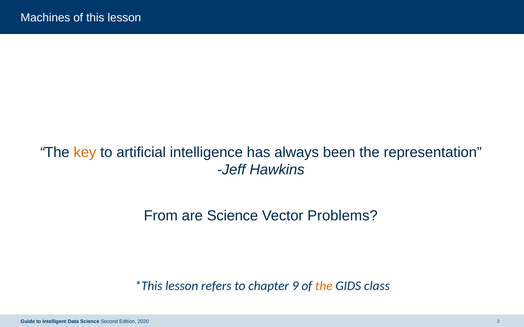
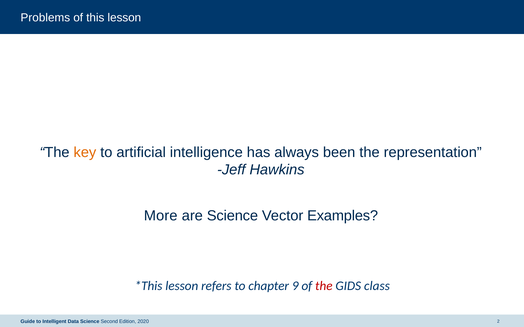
Machines: Machines -> Problems (45, 18)
From: From -> More (161, 216)
Problems: Problems -> Examples (343, 216)
the colour: orange -> red (324, 286)
